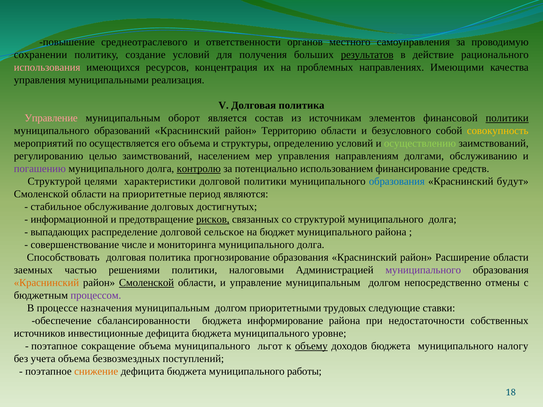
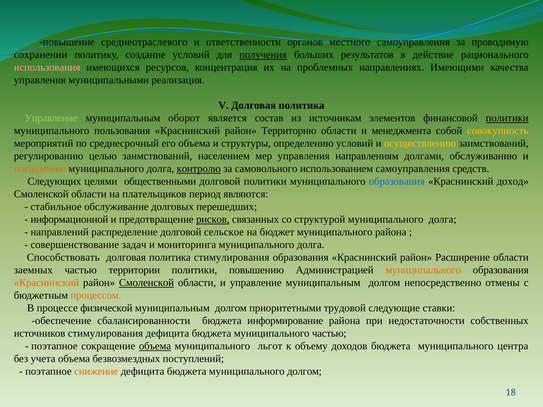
получения underline: none -> present (263, 55)
результатов underline: present -> none (367, 55)
Управление colour: pink -> light green (51, 118)
образований: образований -> пользования (122, 131)
безусловного: безусловного -> менеджмента (401, 131)
осуществляется: осуществляется -> среднесрочный (124, 144)
осуществлению colour: light green -> yellow (420, 144)
погашению colour: purple -> orange (40, 169)
потенциально: потенциально -> самовольного (266, 169)
использованием финансирование: финансирование -> самоуправления (413, 169)
Структурой: Структурой -> Следующих (54, 182)
характеристики: характеристики -> общественными (160, 182)
будут: будут -> доход (513, 182)
приоритетные: приоритетные -> плательщиков (154, 194)
достигнутых: достигнутых -> перешедших (227, 207)
выпадающих: выпадающих -> направлений (60, 232)
числе: числе -> задач (134, 245)
политика прогнозирование: прогнозирование -> стимулирования (232, 258)
решениями: решениями -> территории (134, 270)
налоговыми: налоговыми -> повышению (257, 270)
муниципального colour: purple -> orange (423, 270)
процессом colour: purple -> orange (96, 296)
назначения: назначения -> физической (106, 308)
трудовых: трудовых -> трудовой (345, 308)
источников инвестиционные: инвестиционные -> стимулирования (105, 334)
муниципального уровне: уровне -> частью (329, 334)
объема underline: none -> present (155, 346)
объему underline: present -> none (311, 346)
налогу: налогу -> центра (513, 346)
муниципального работы: работы -> долгом (304, 372)
